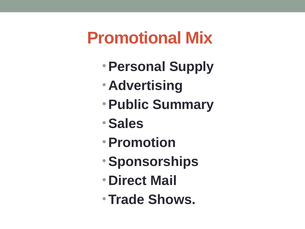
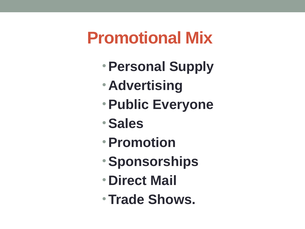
Summary: Summary -> Everyone (183, 104)
